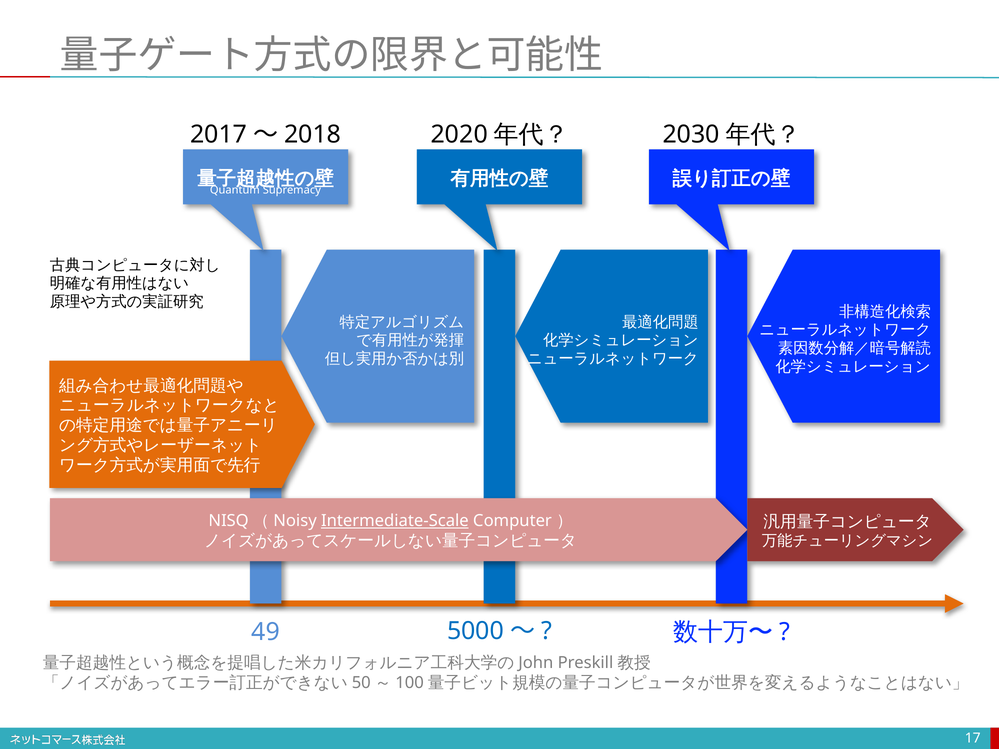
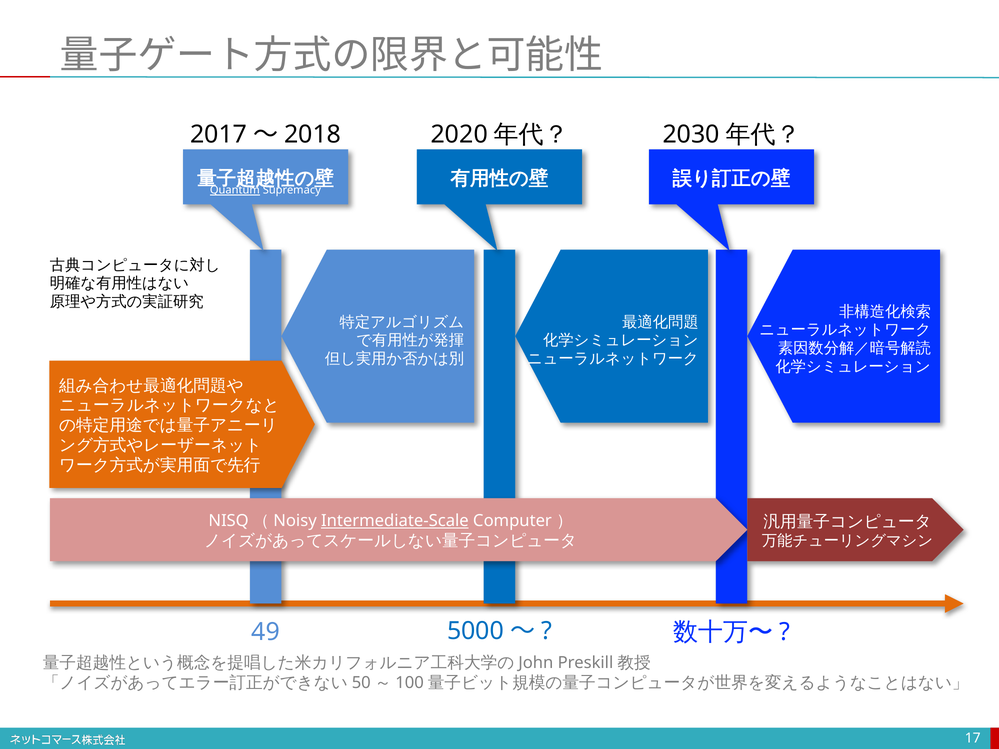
Quantum underline: none -> present (235, 190)
